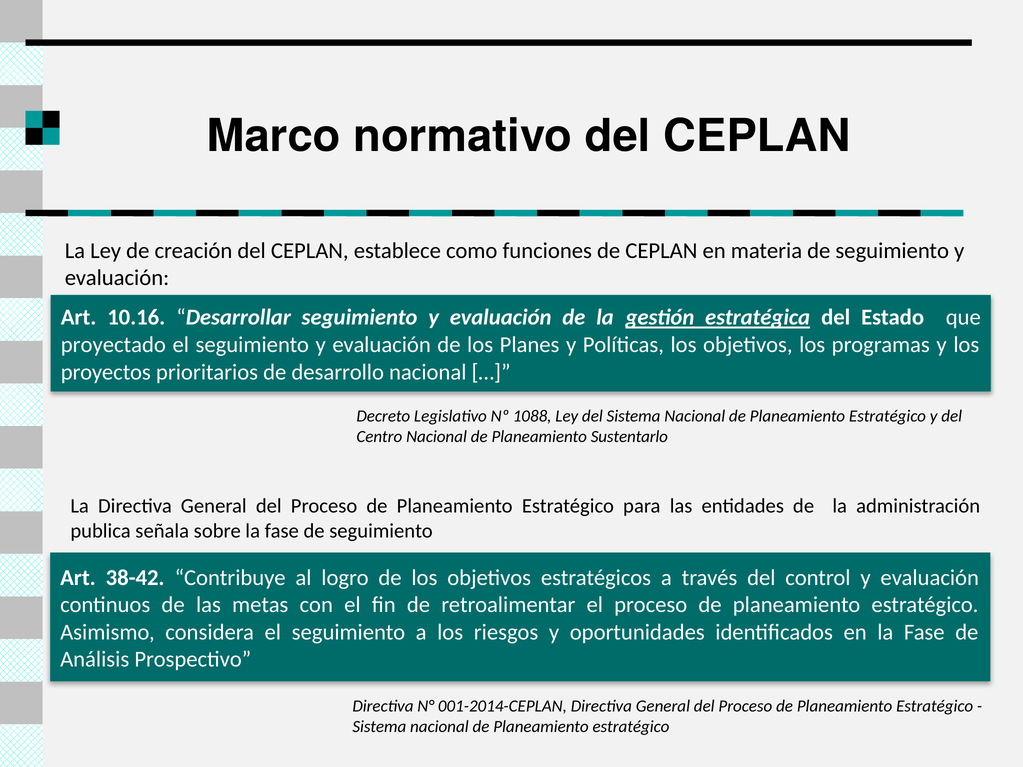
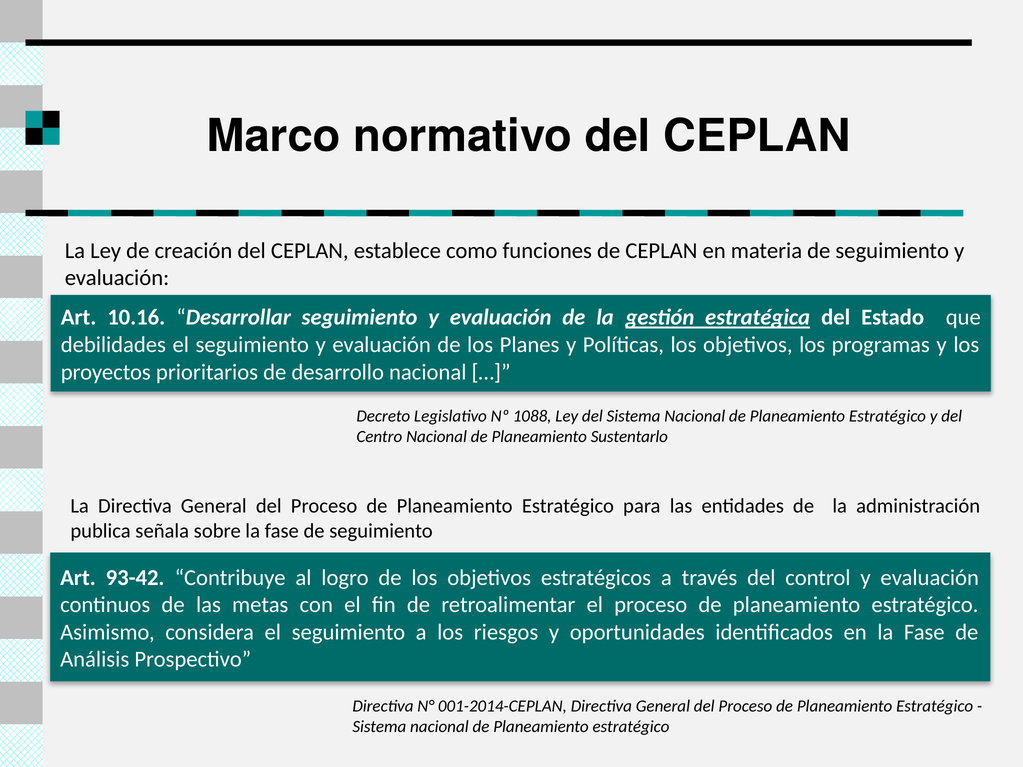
proyectado: proyectado -> debilidades (113, 345)
38-42: 38-42 -> 93-42 (135, 578)
